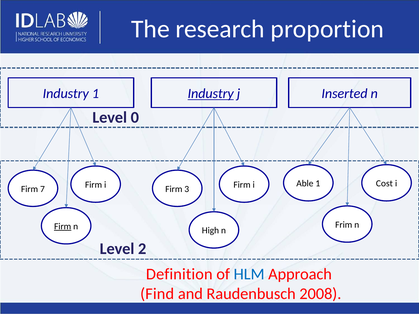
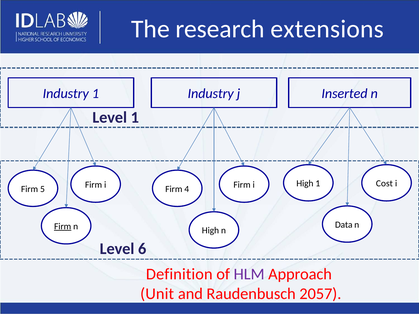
proportion: proportion -> extensions (327, 29)
Industry underline: present -> none (211, 94)
Level 0: 0 -> 1 (135, 118)
Able: Able -> High (305, 184)
7: 7 -> 5 (42, 189)
3: 3 -> 4 (187, 189)
Frim: Frim -> Data (344, 225)
2: 2 -> 6 (142, 249)
HLM colour: blue -> purple (249, 274)
Find: Find -> Unit (157, 294)
2008: 2008 -> 2057 (320, 294)
